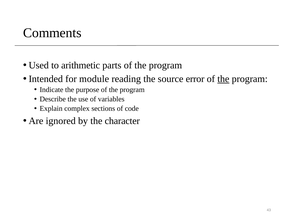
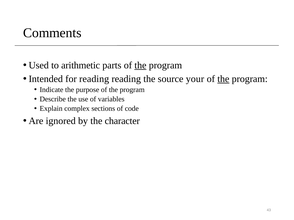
the underline: none -> present (140, 65)
for module: module -> reading (94, 79)
error: error -> your (195, 79)
